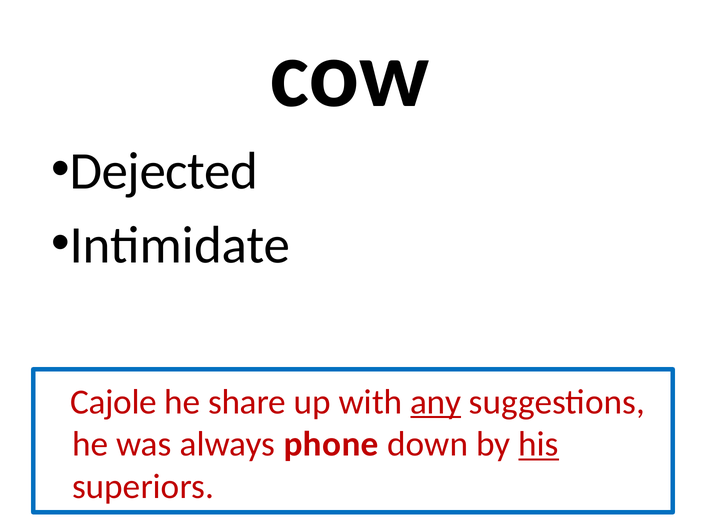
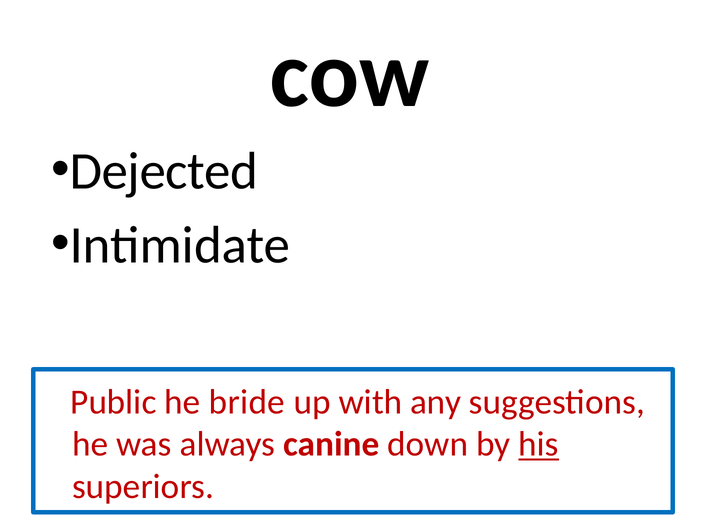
Cajole: Cajole -> Public (113, 402)
share: share -> bride (247, 402)
any underline: present -> none (436, 402)
phone: phone -> canine (331, 445)
